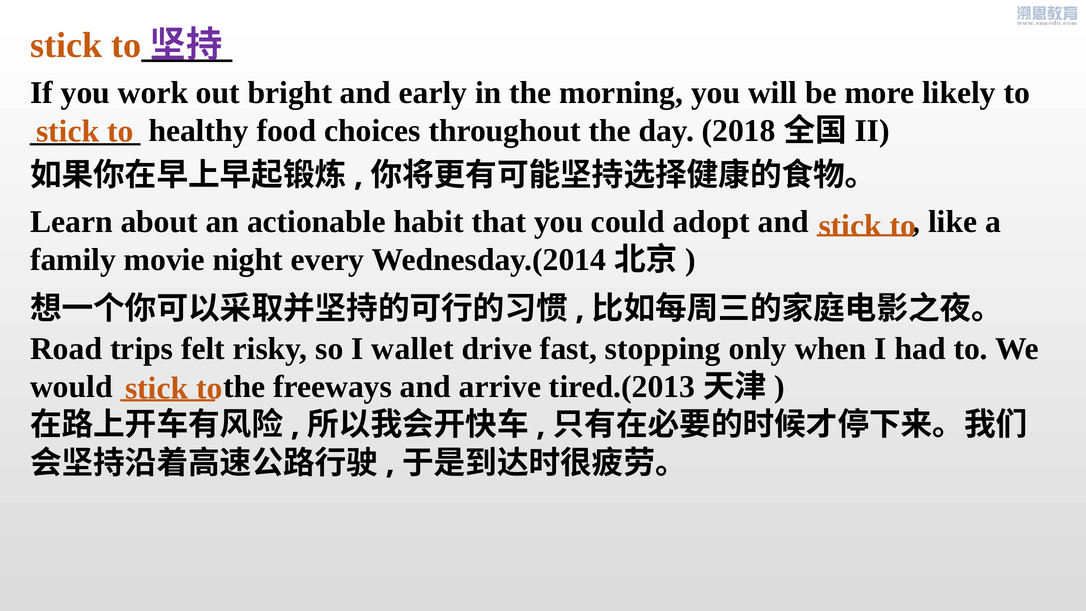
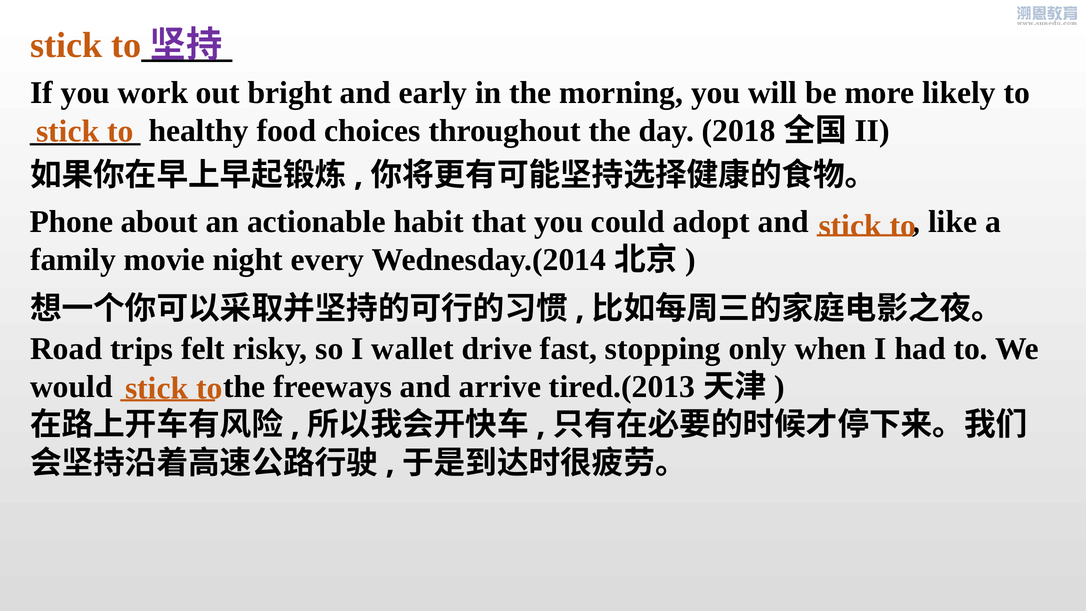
Learn: Learn -> Phone (72, 222)
